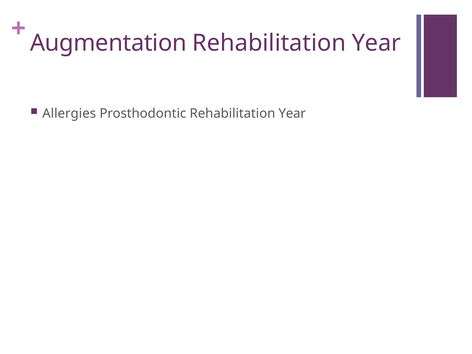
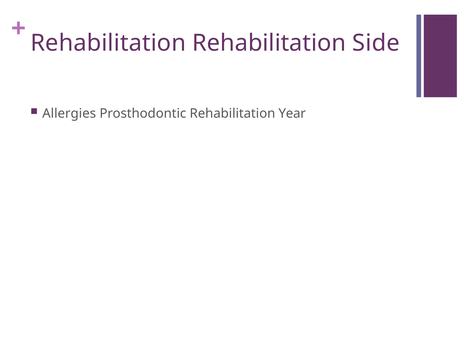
Augmentation: Augmentation -> Rehabilitation (108, 43)
Year: Year -> Side (376, 43)
